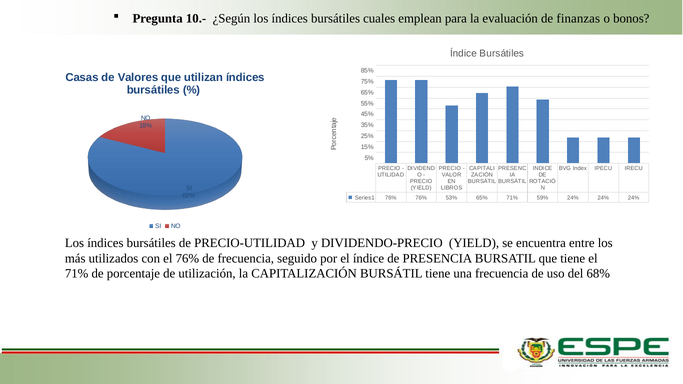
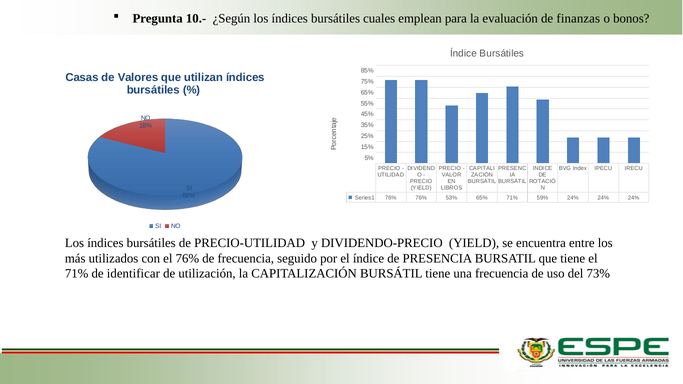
porcentaje: porcentaje -> identificar (133, 274)
68%: 68% -> 73% (598, 274)
